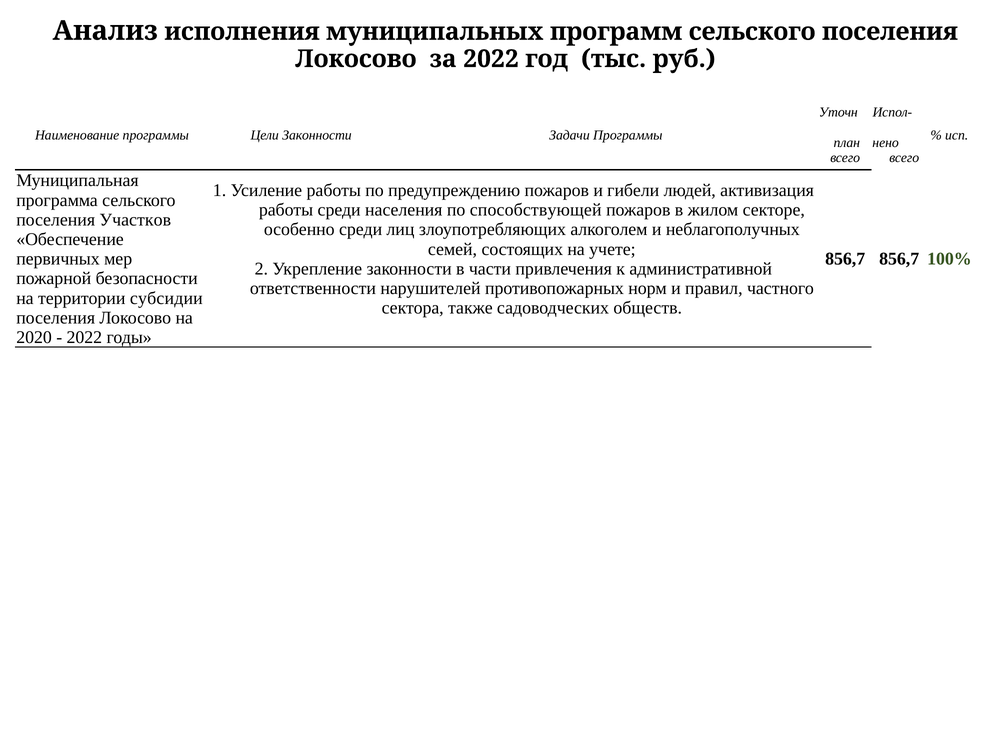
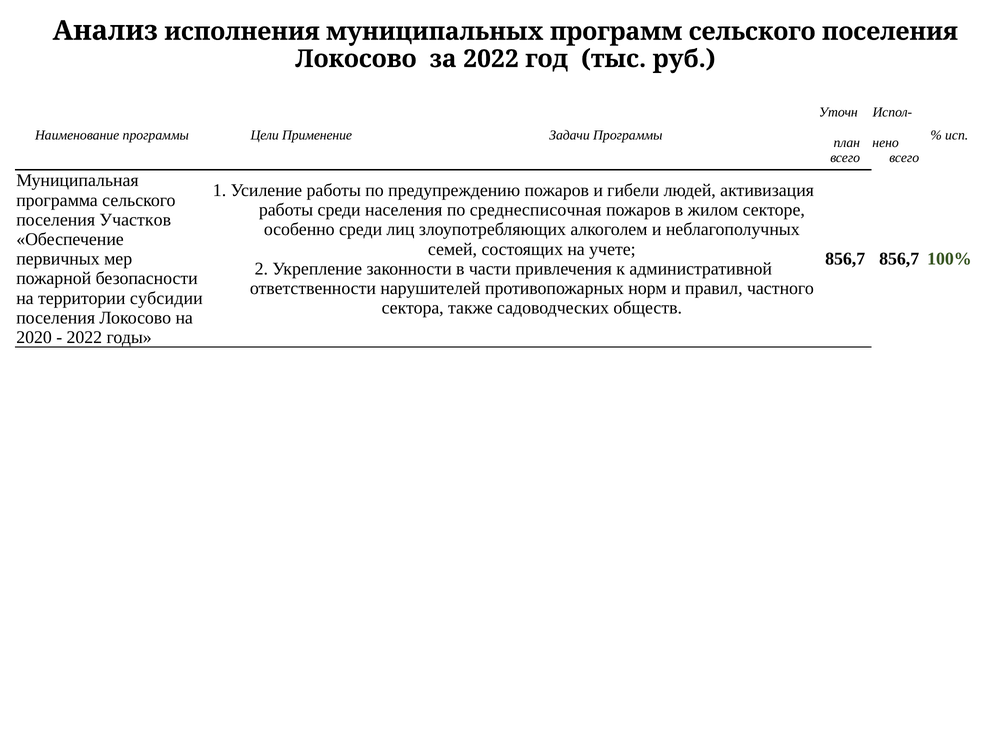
Цели Законности: Законности -> Применение (317, 135)
способствующей: способствующей -> среднесписочная (536, 210)
